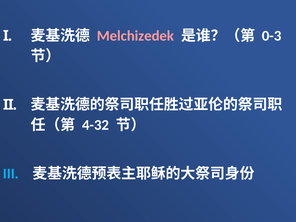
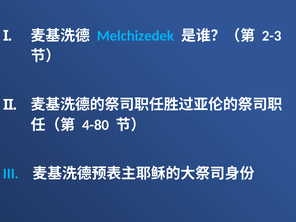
Melchizedek colour: pink -> light blue (135, 36)
0-3: 0-3 -> 2-3 (272, 36)
4-32: 4-32 -> 4-80 (95, 125)
